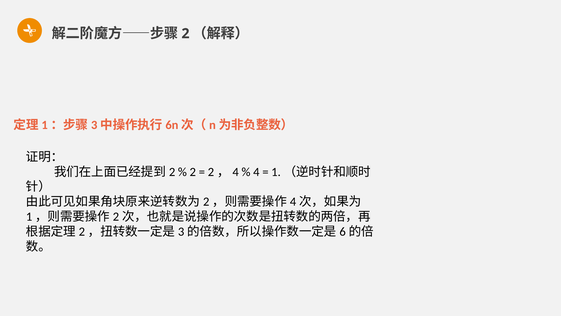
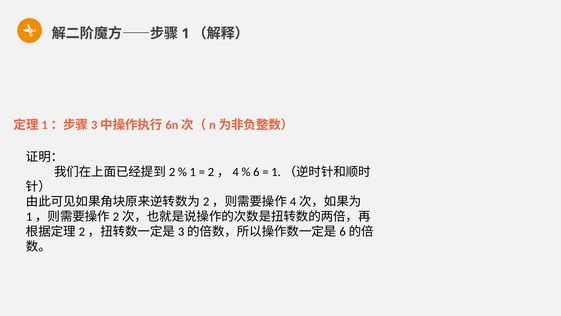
2: 2 -> 1 (186, 34)
2: 2 -> 1 (193, 172)
4: 4 -> 6 (256, 172)
